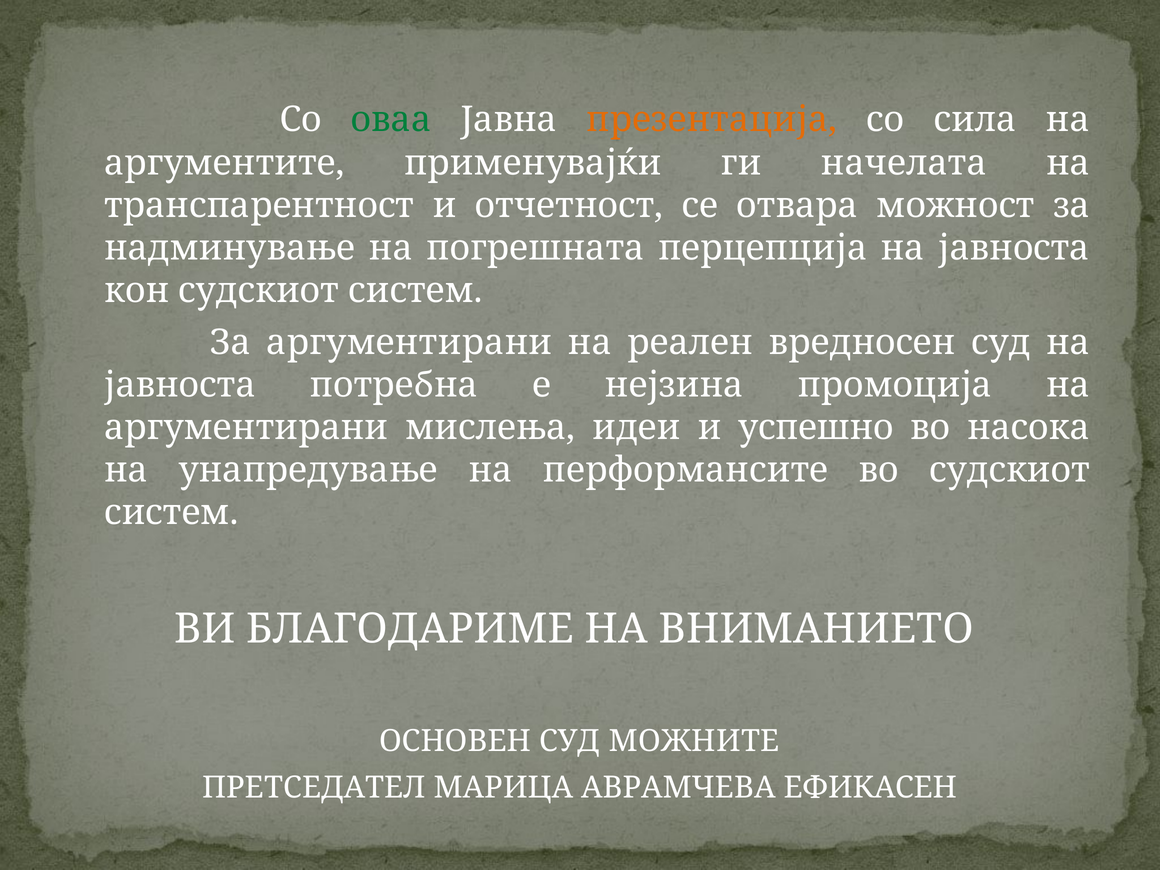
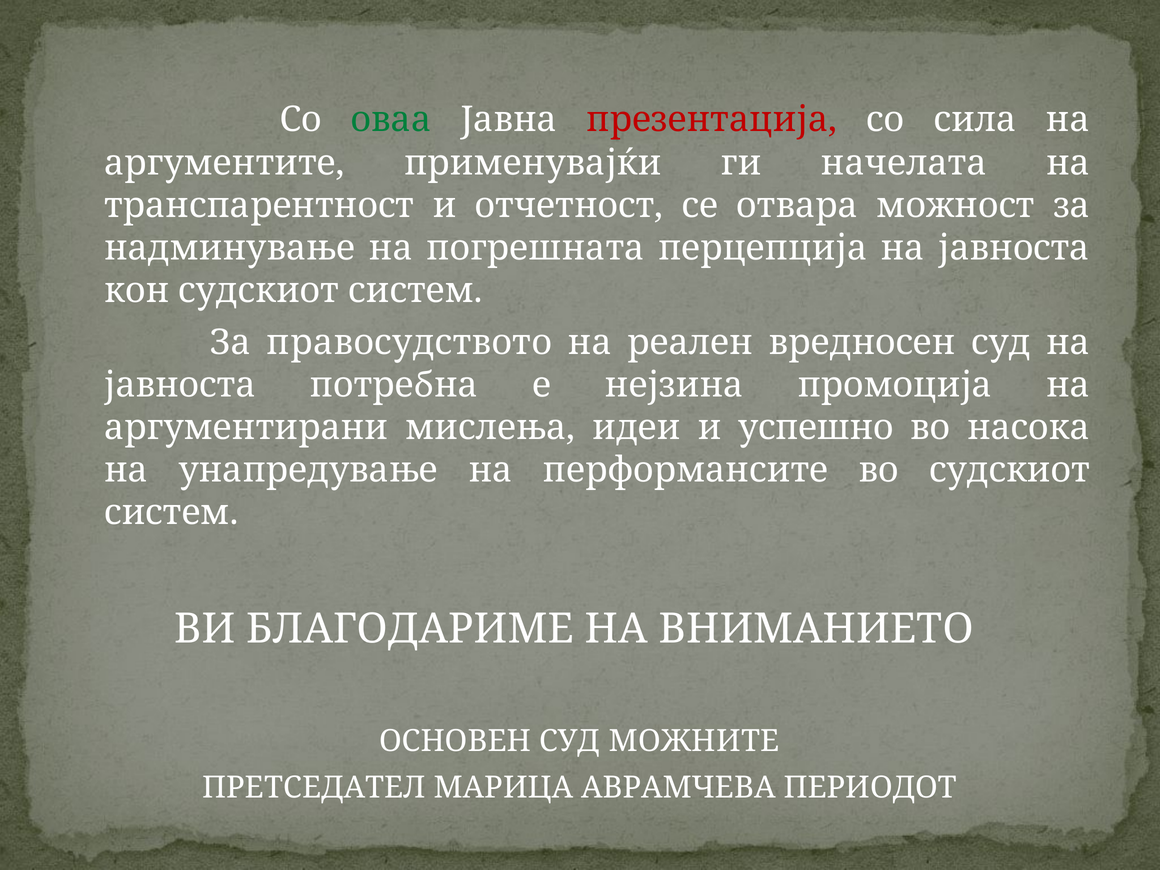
презентација colour: orange -> red (712, 120)
За аргументирани: аргументирани -> правосудството (409, 343)
ЕФИКАСЕН: ЕФИКАСЕН -> ПЕРИОДОТ (870, 788)
